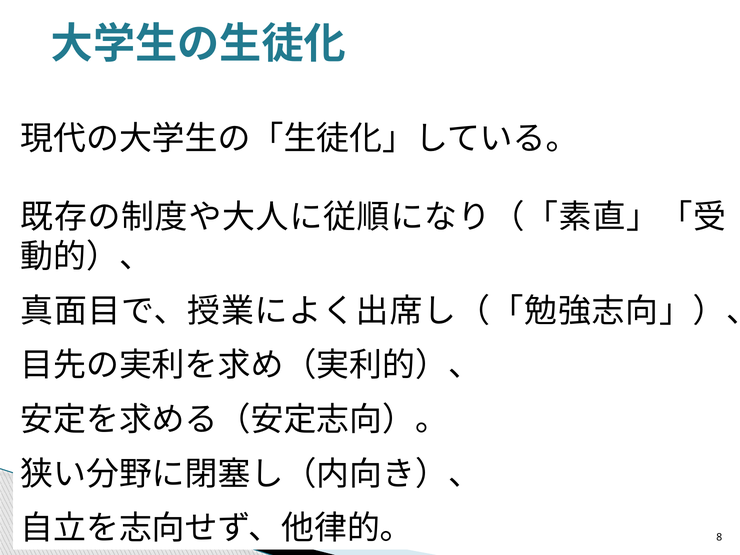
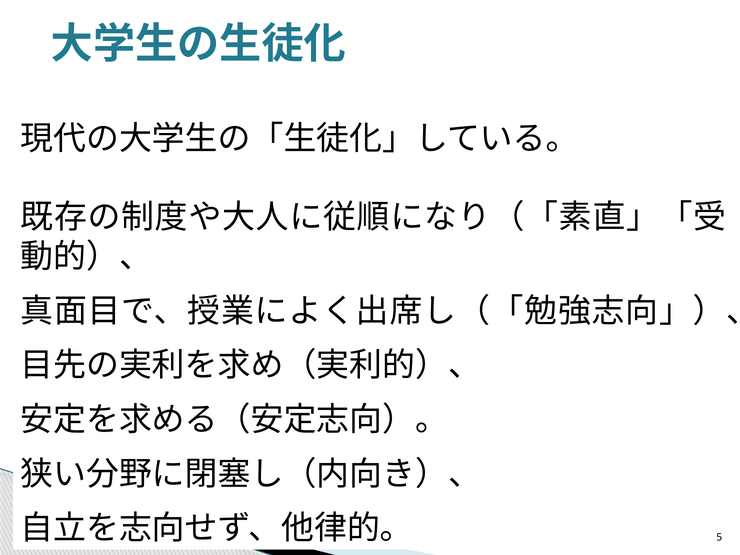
8: 8 -> 5 (719, 537)
